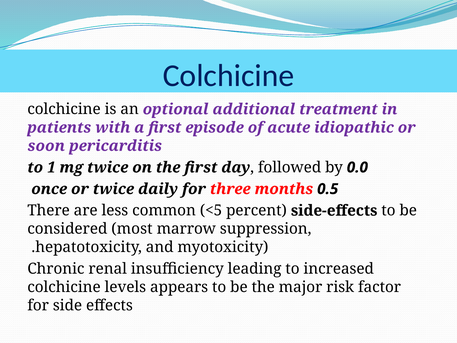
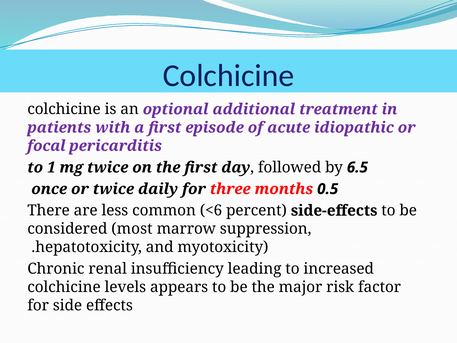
soon: soon -> focal (46, 146)
0.0: 0.0 -> 6.5 (357, 167)
<5: <5 -> <6 (211, 210)
